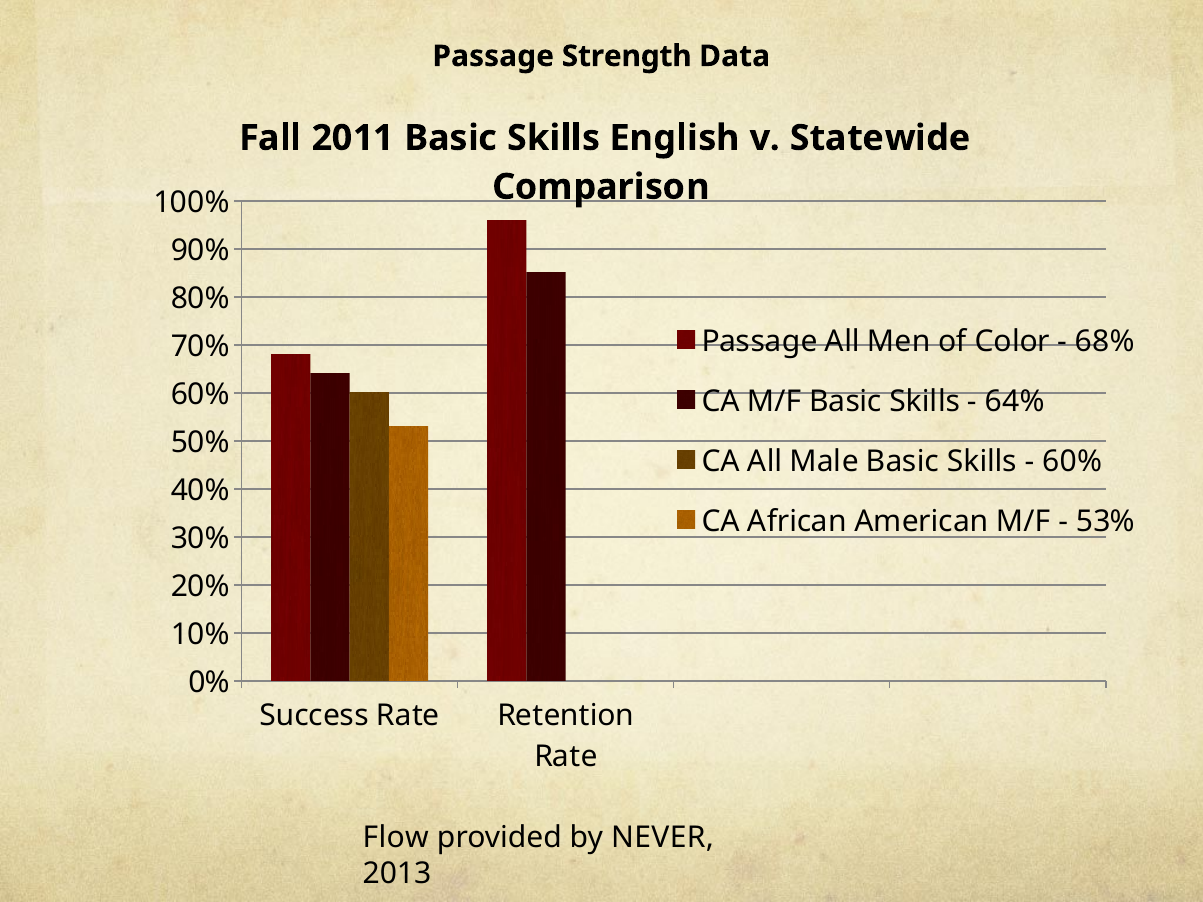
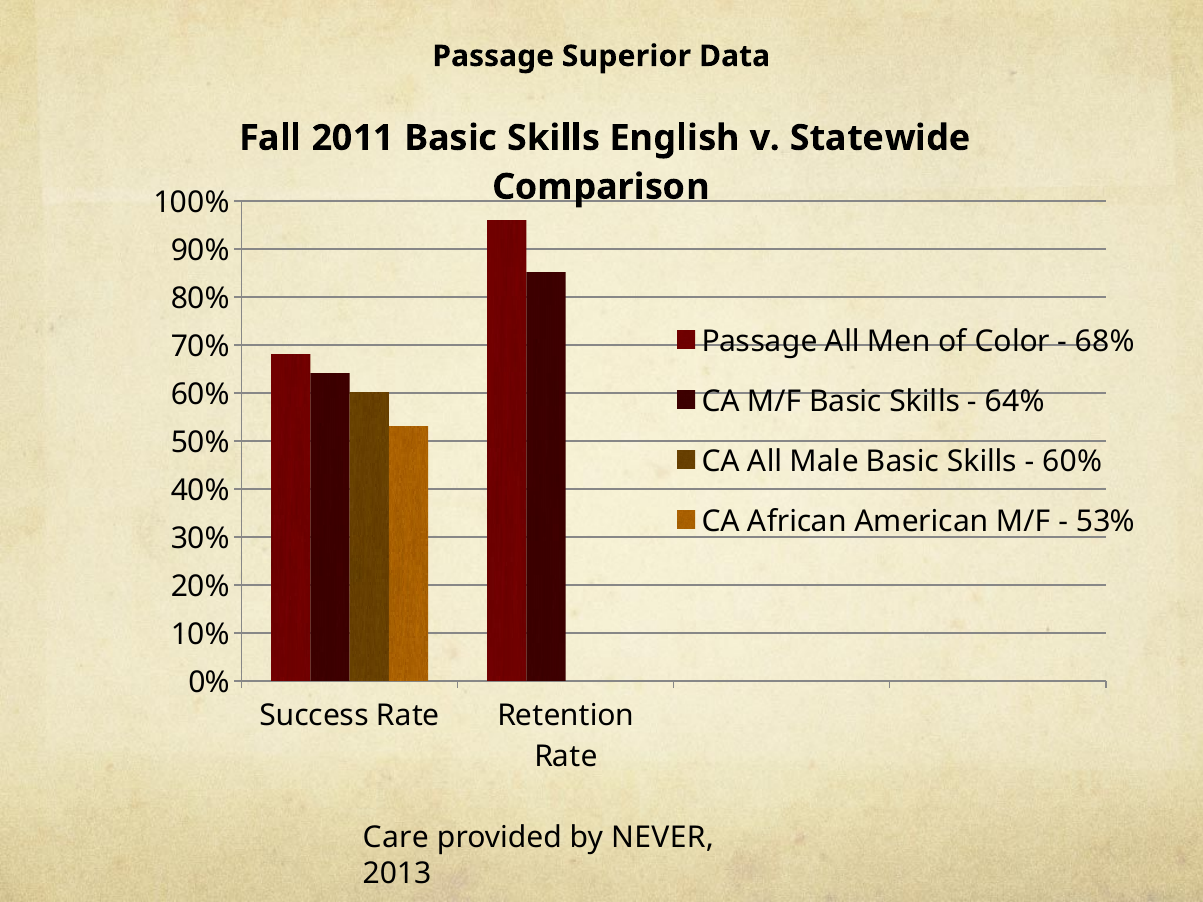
Strength: Strength -> Superior (626, 56)
Flow: Flow -> Care (396, 838)
